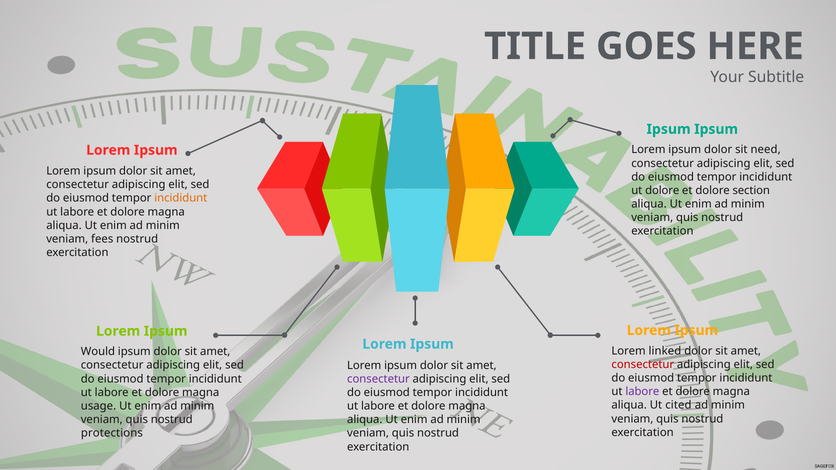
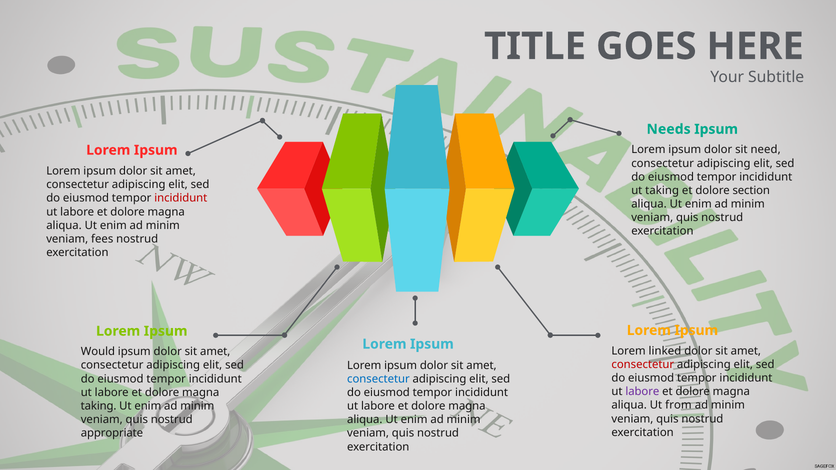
Ipsum: Ipsum -> Needs (669, 129)
ut dolore: dolore -> taking (662, 191)
incididunt colour: orange -> red (181, 198)
consectetur colour: purple -> blue (378, 379)
cited: cited -> from (678, 405)
usage: usage -> taking (99, 406)
protections: protections -> appropriate (112, 433)
